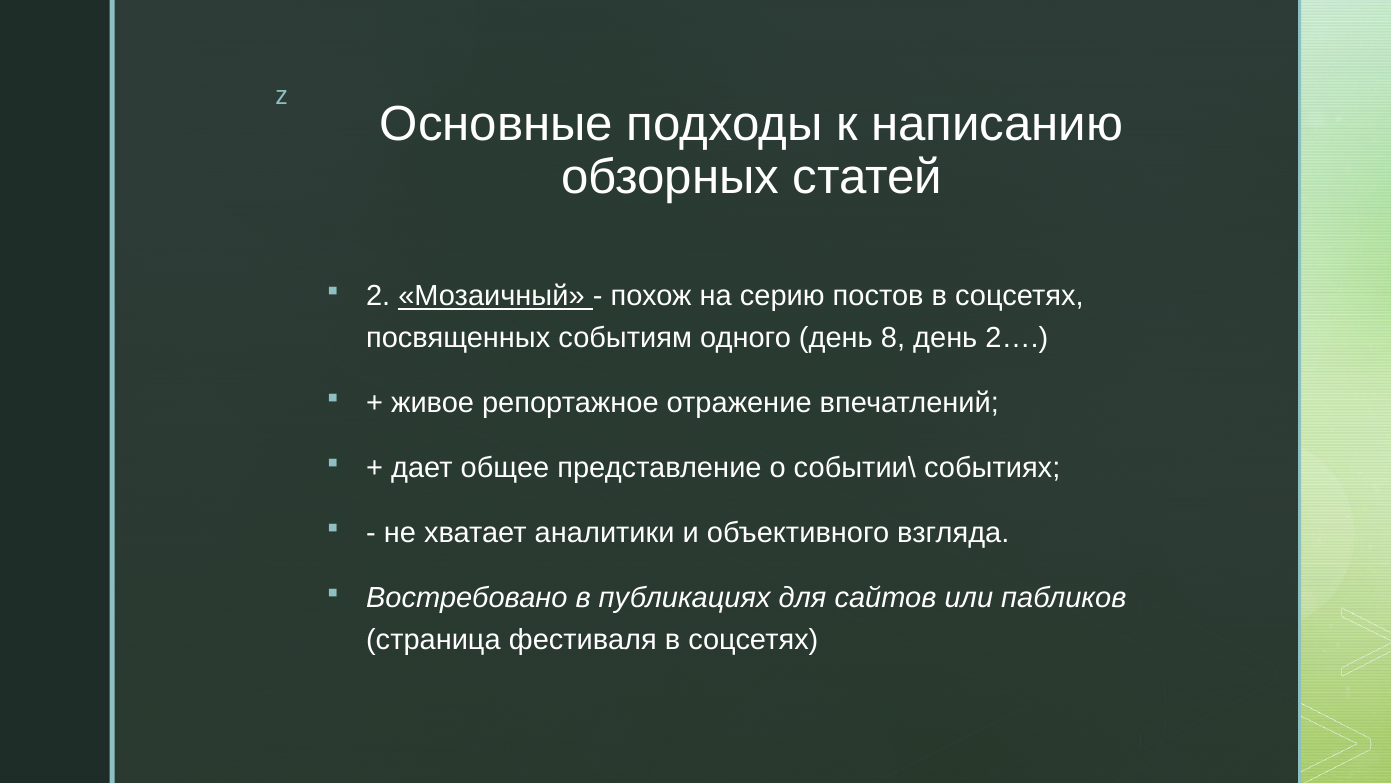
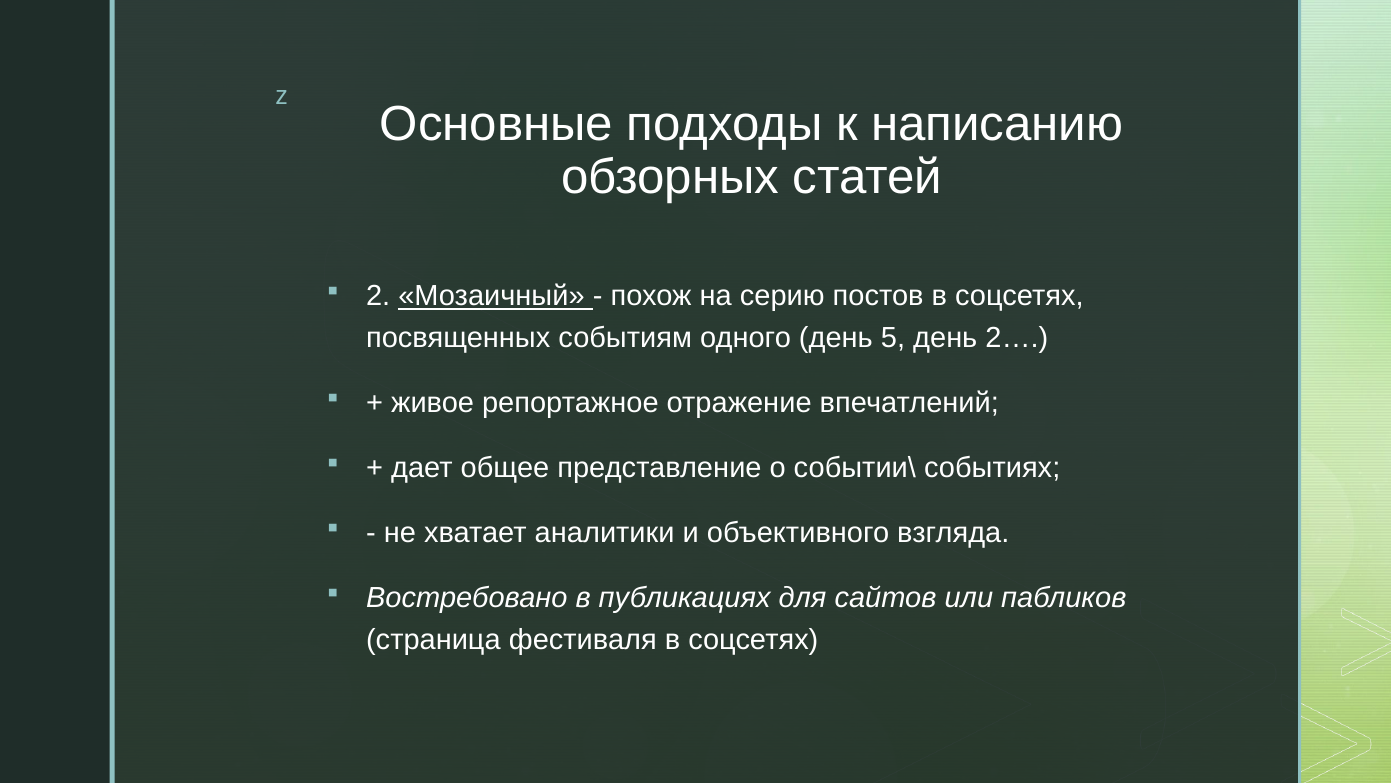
8: 8 -> 5 (893, 338)
